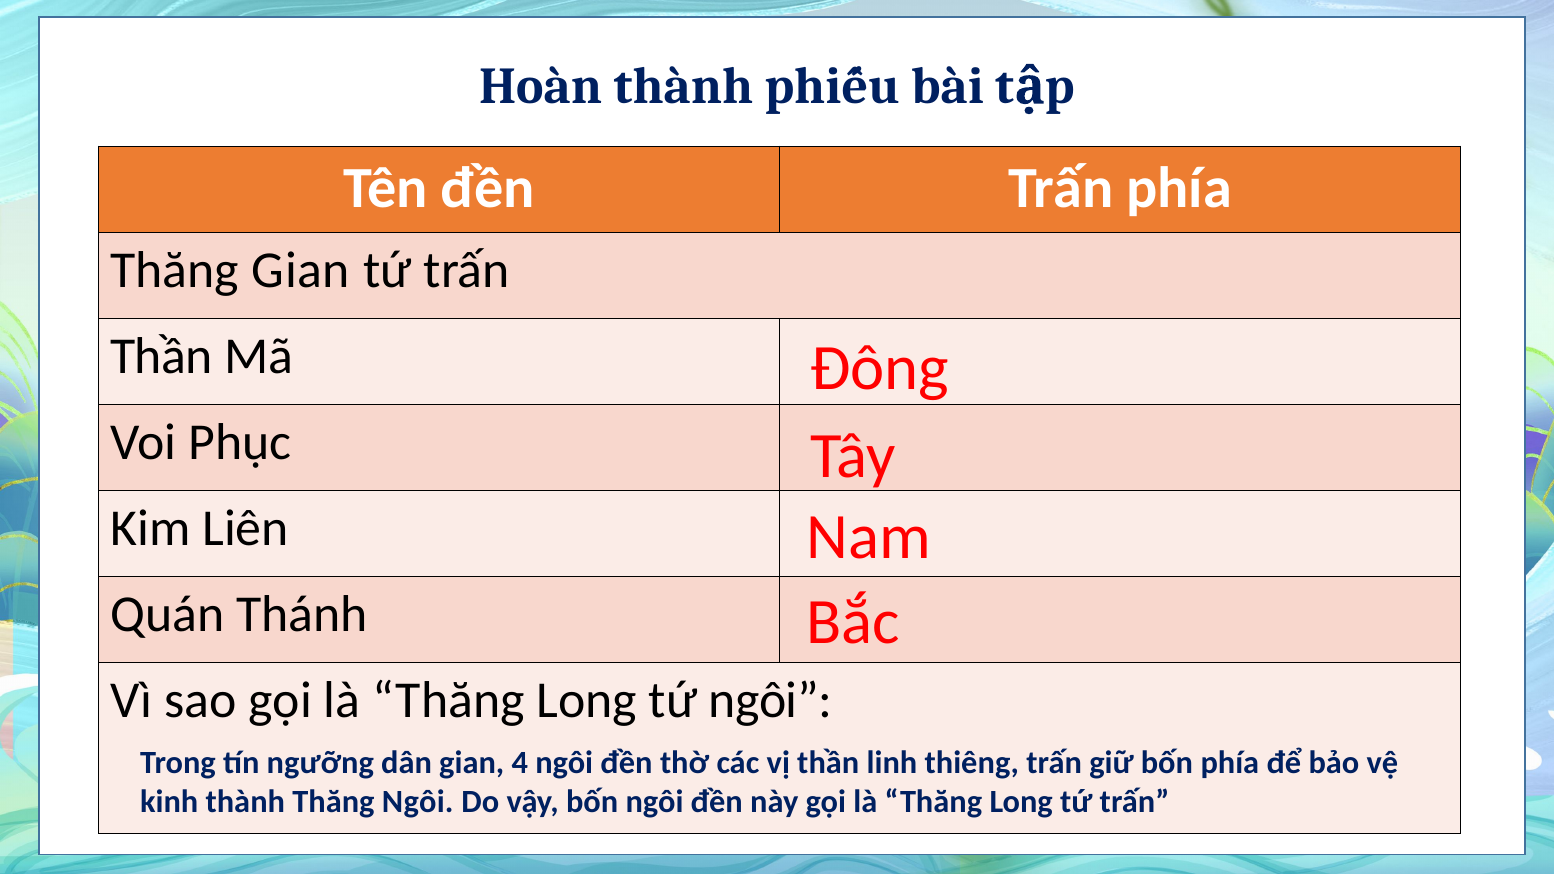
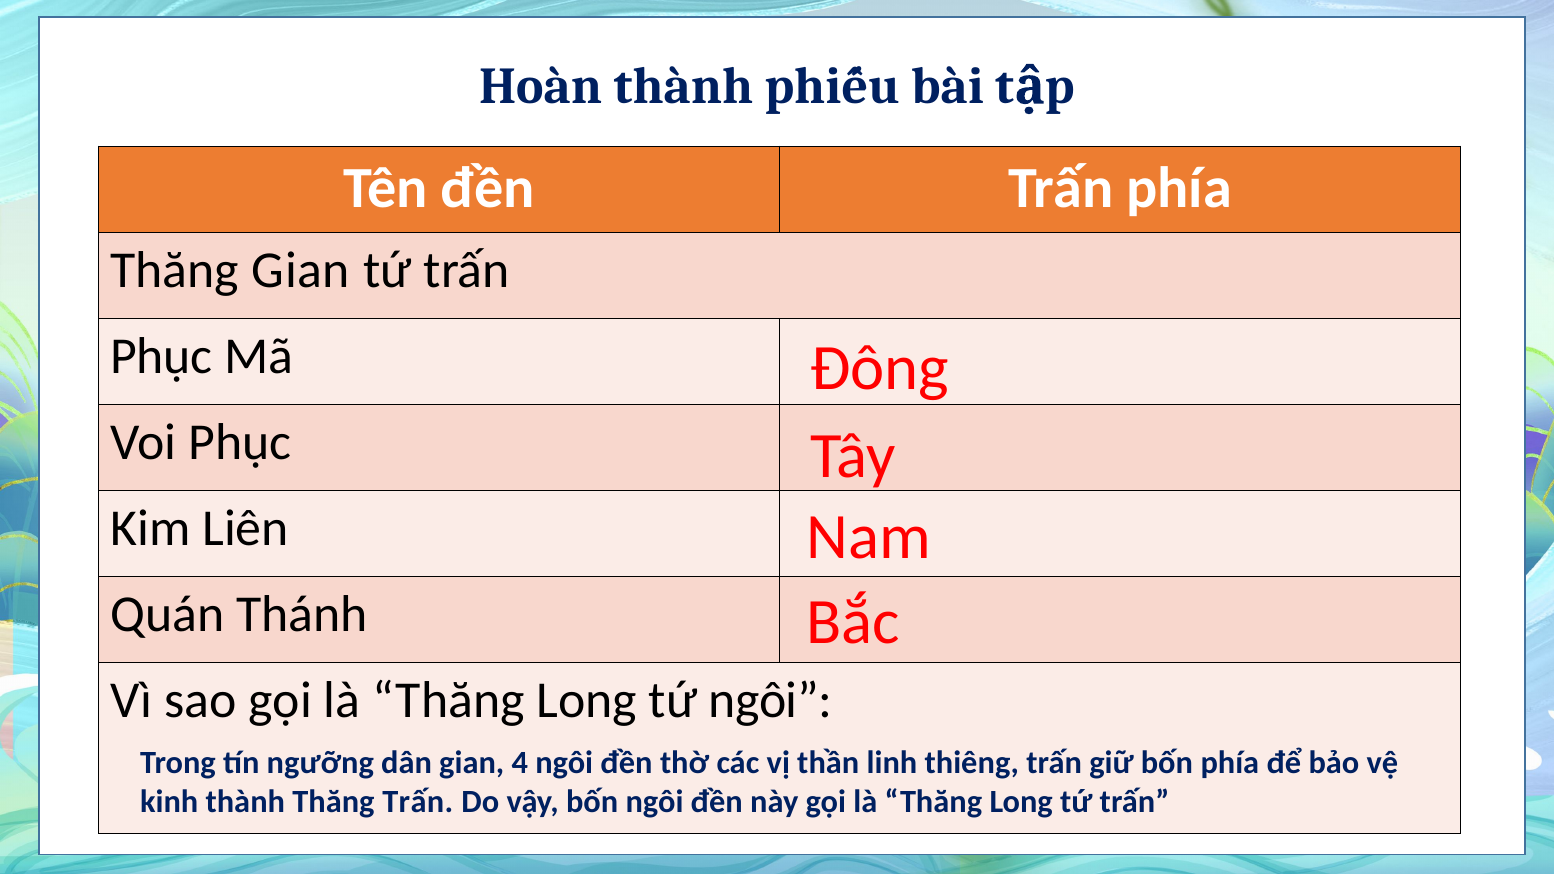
Thần: Thần -> Phục (162, 357)
Thăng Ngôi: Ngôi -> Trấn (418, 802)
